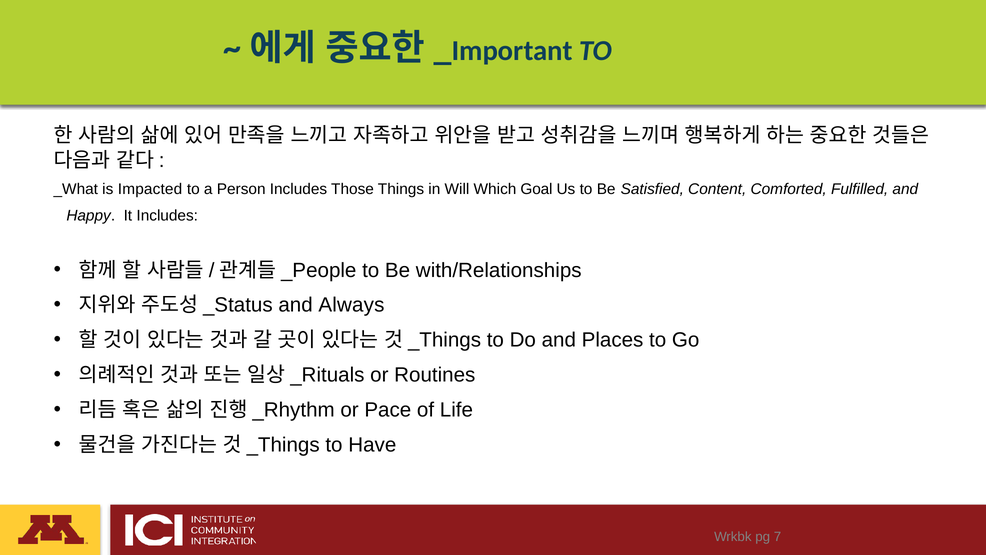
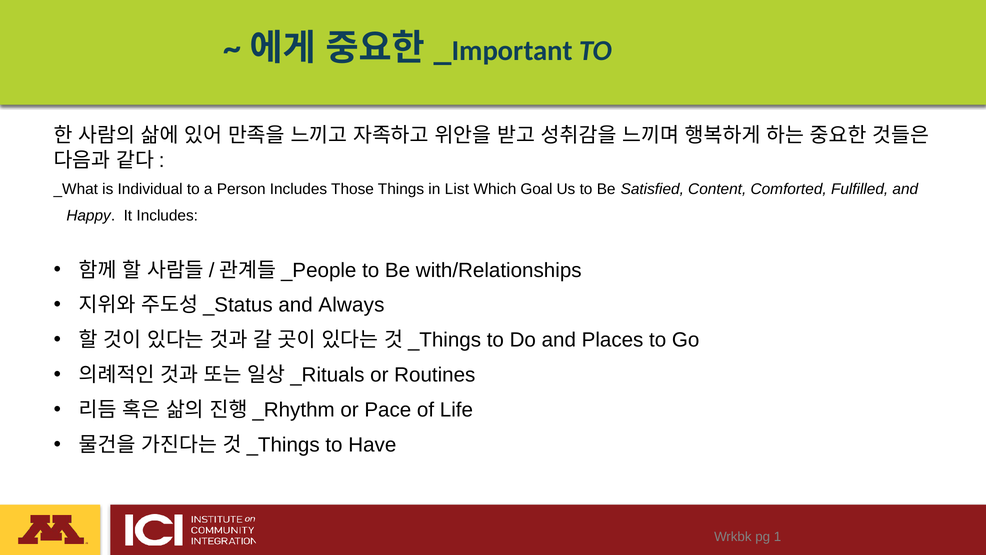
Impacted: Impacted -> Individual (150, 189)
Will: Will -> List (457, 189)
7: 7 -> 1 (778, 536)
